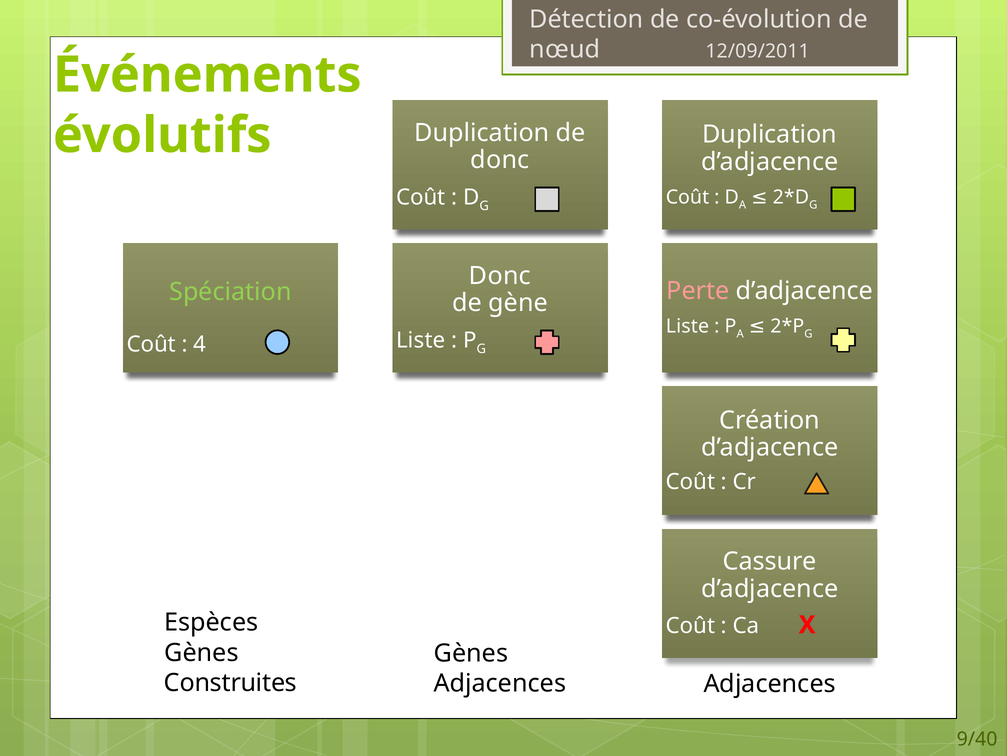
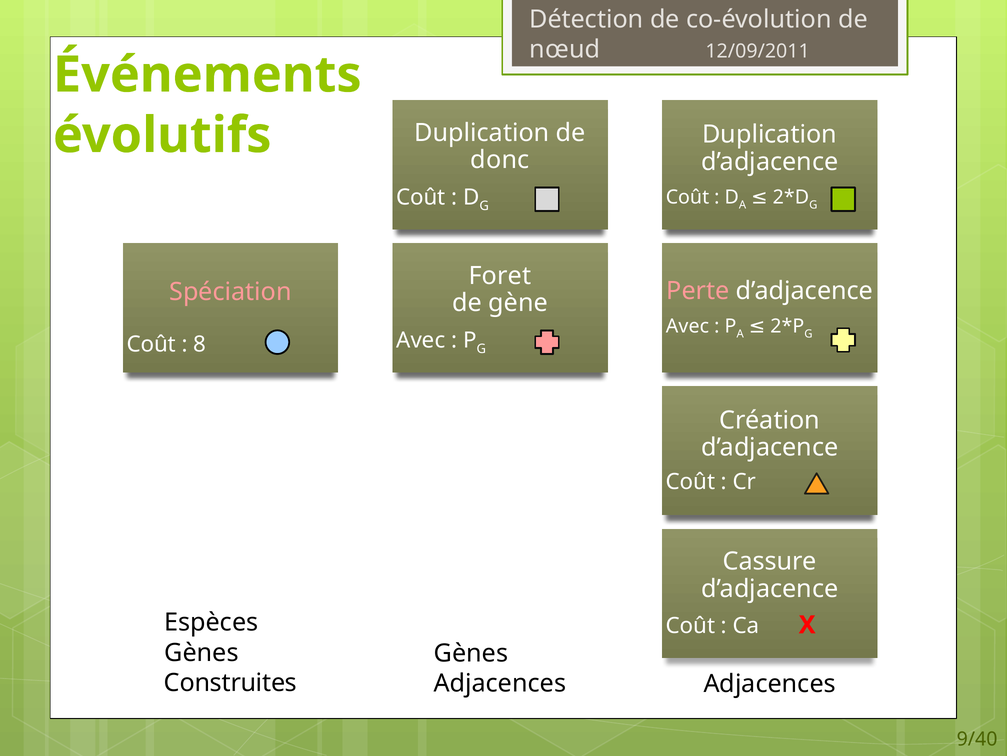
Donc: Donc -> Foret (500, 276)
Spéciation colour: light green -> pink (230, 292)
Liste: Liste -> Avec (687, 326)
Liste: Liste -> Avec (421, 340)
4: 4 -> 8 (200, 344)
